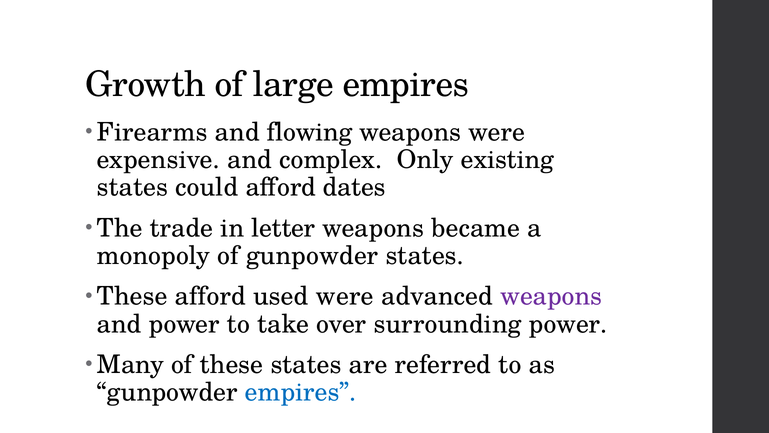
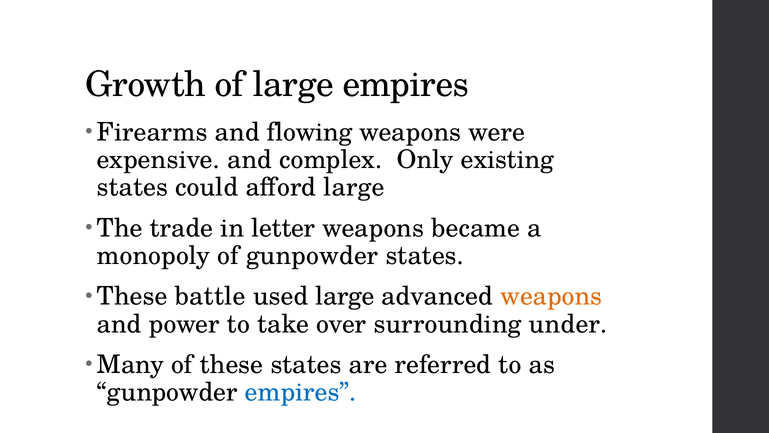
afford dates: dates -> large (354, 187)
These afford: afford -> battle (210, 296)
used were: were -> large (345, 296)
weapons colour: purple -> orange (551, 296)
surrounding power: power -> under (568, 324)
